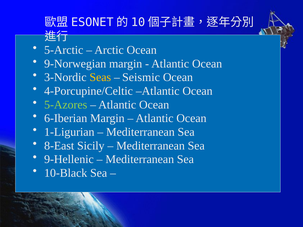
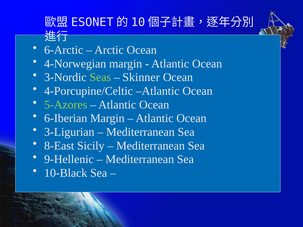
5-Arctic: 5-Arctic -> 6-Arctic (64, 50)
9-Norwegian: 9-Norwegian -> 4-Norwegian (75, 64)
Seas colour: yellow -> light green (100, 77)
Seismic: Seismic -> Skinner (141, 77)
1-Ligurian: 1-Ligurian -> 3-Ligurian (69, 132)
